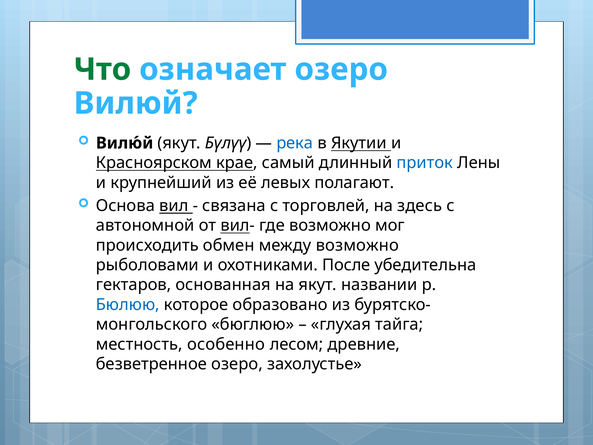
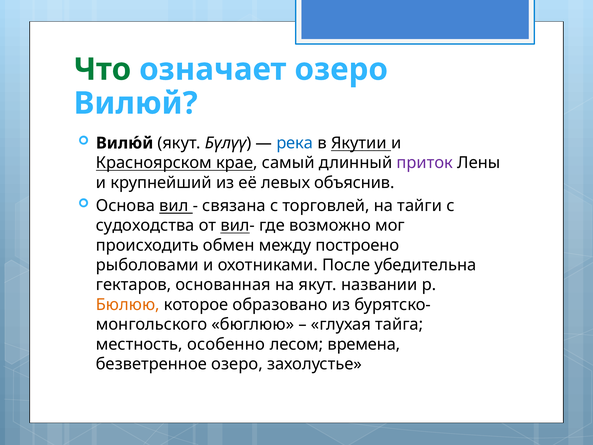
приток colour: blue -> purple (425, 163)
полагают: полагают -> объяснив (354, 183)
здесь: здесь -> тайги (420, 206)
автономной: автономной -> судоходства (145, 225)
между возможно: возможно -> построено (357, 245)
Бюлюю colour: blue -> orange (128, 304)
древние: древние -> времена (364, 344)
